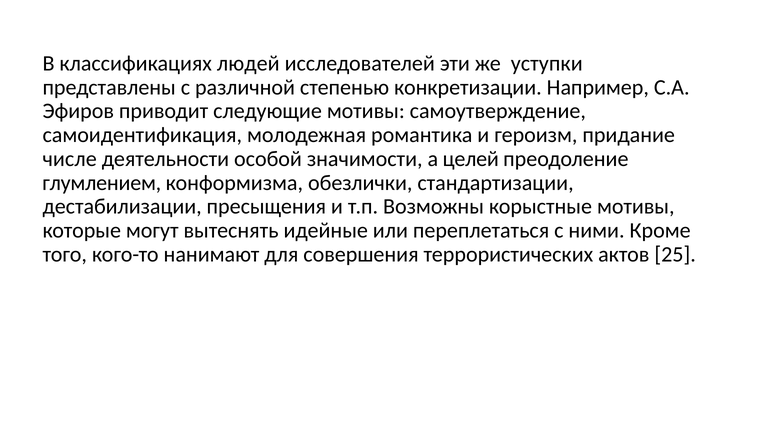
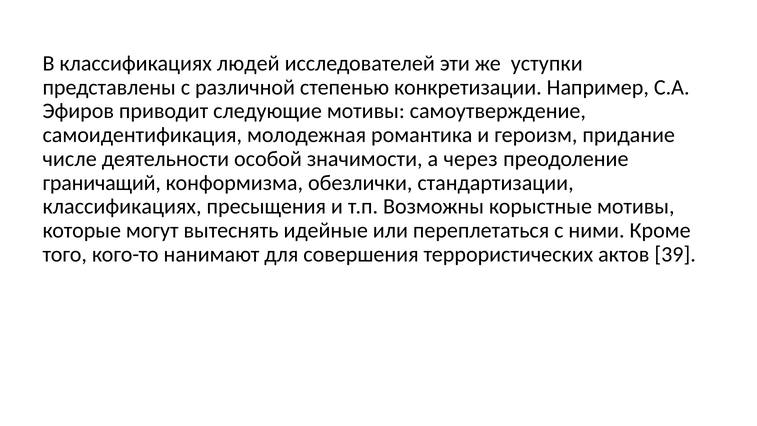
целей: целей -> через (471, 159)
глумлением: глумлением -> граничащий (102, 183)
дестабилизации: дестабилизации -> классификациях (122, 207)
25: 25 -> 39 (675, 254)
